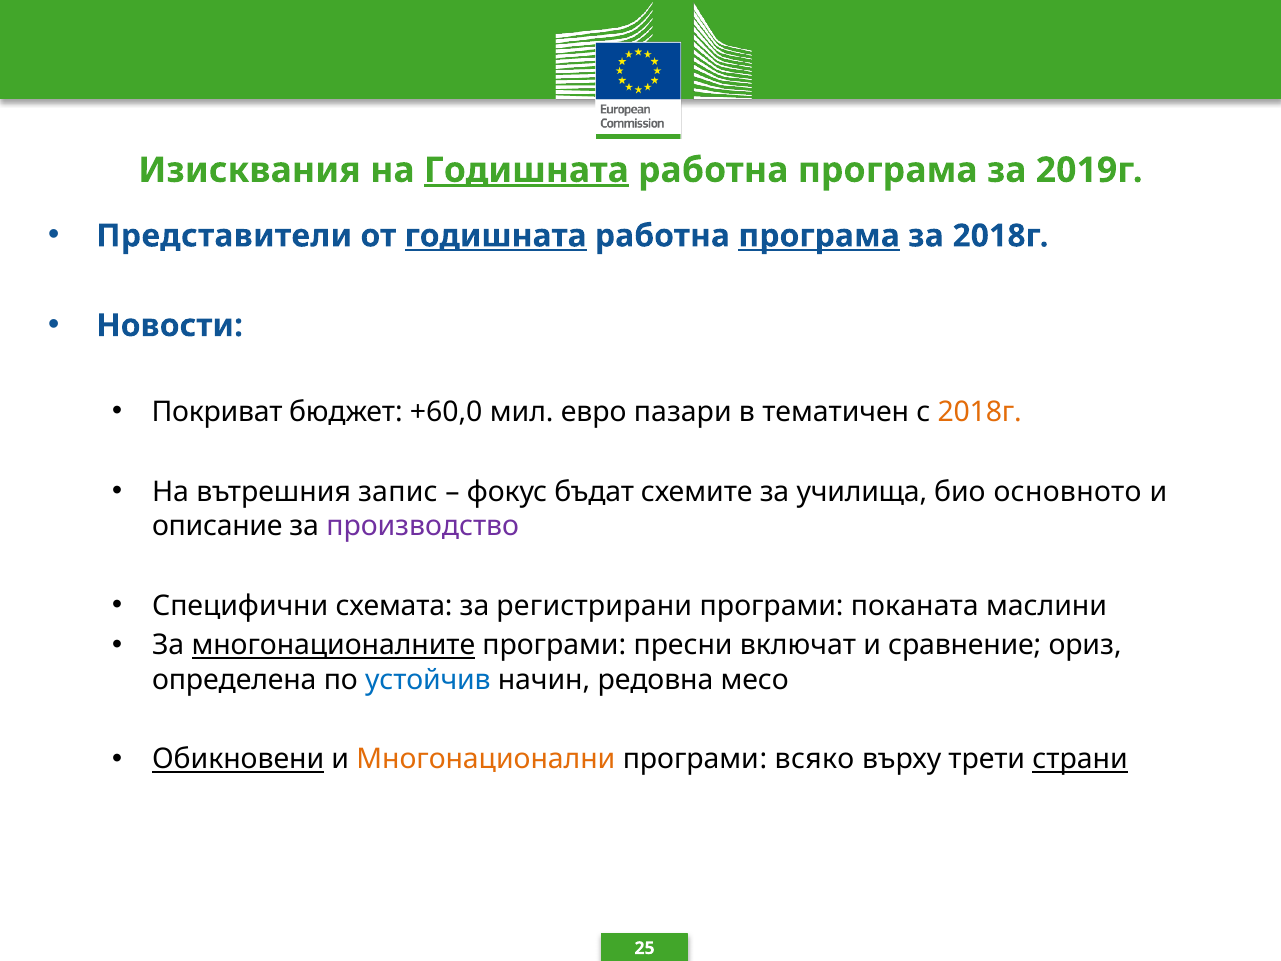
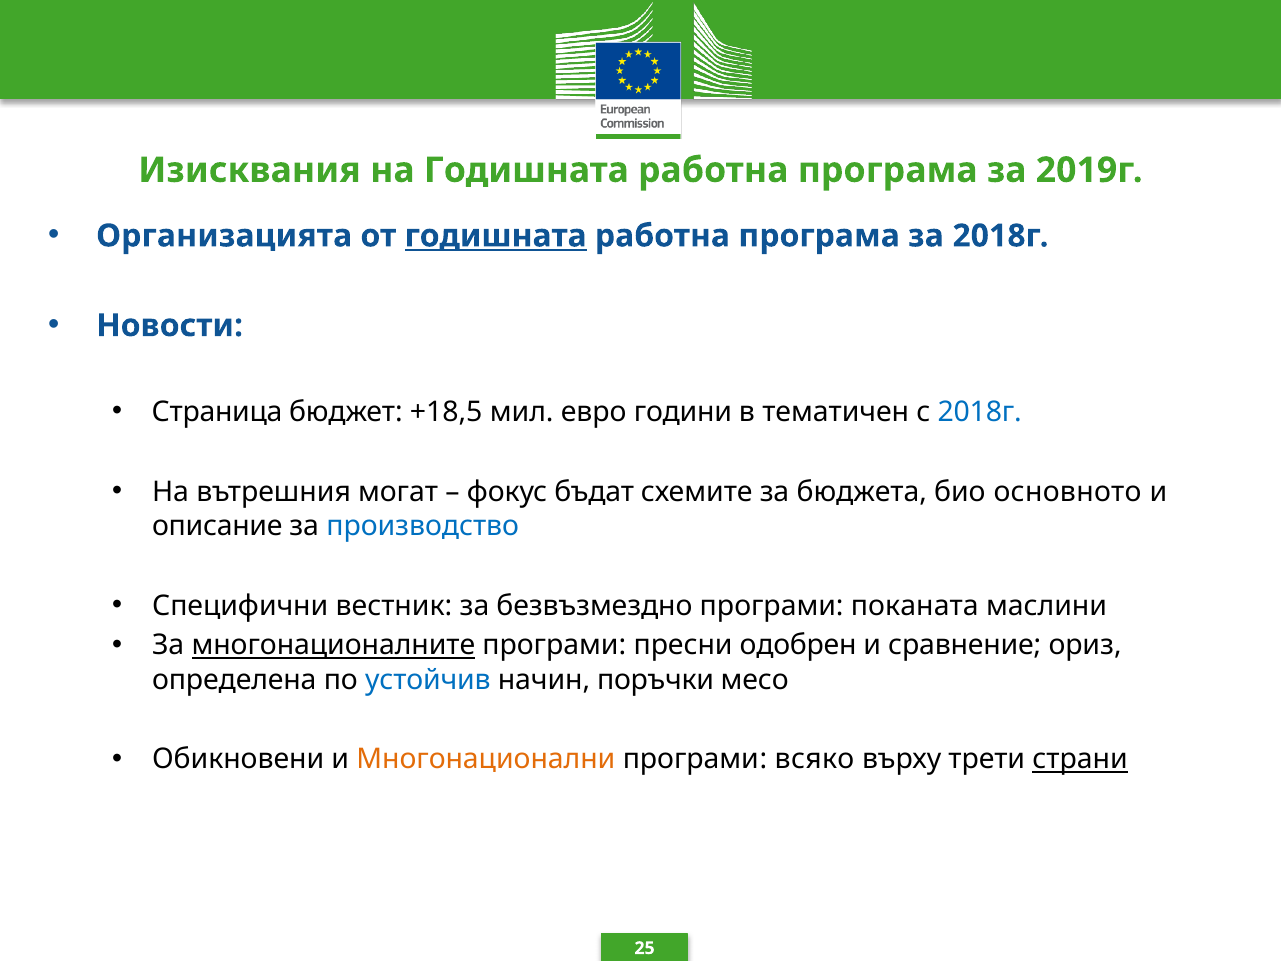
Годишната underline: present -> none (526, 170)
Представители: Представители -> Организацията (224, 236)
програма underline: present -> none (819, 236)
Покриват: Покриват -> Страница (217, 412)
+60,0: +60,0 -> +18,5 (446, 412)
пазари: пазари -> години (683, 412)
2018г colour: orange -> blue (980, 412)
запис: запис -> могат (398, 492)
училища: училища -> бюджета (862, 492)
производство colour: purple -> blue (423, 526)
схемата: схемата -> вестник (394, 606)
регистрирани: регистрирани -> безвъзмездно (594, 606)
включат: включат -> одобрен (798, 645)
редовна: редовна -> поръчки (656, 680)
Обикновени underline: present -> none (238, 759)
